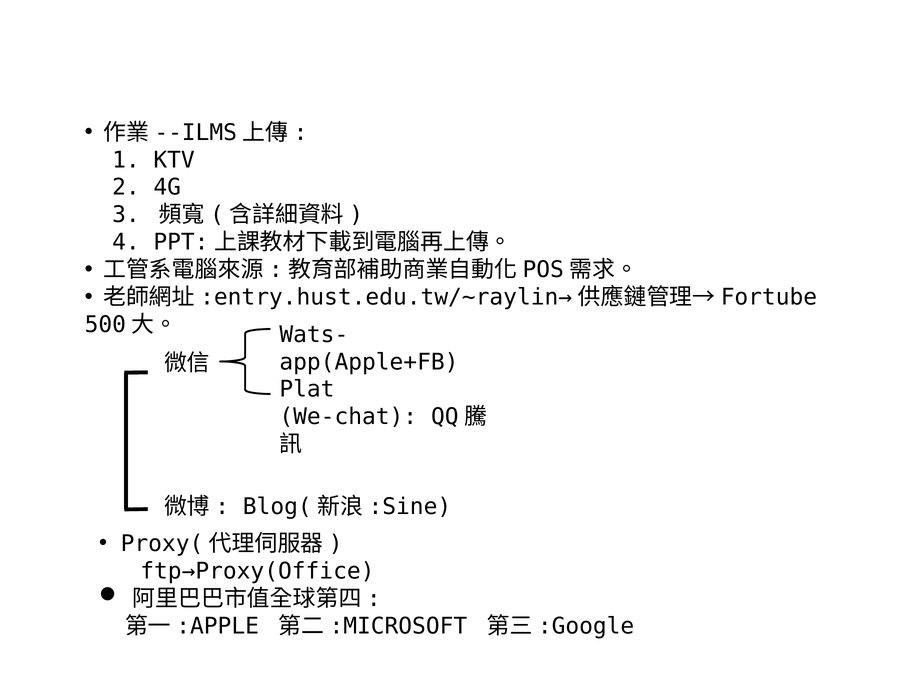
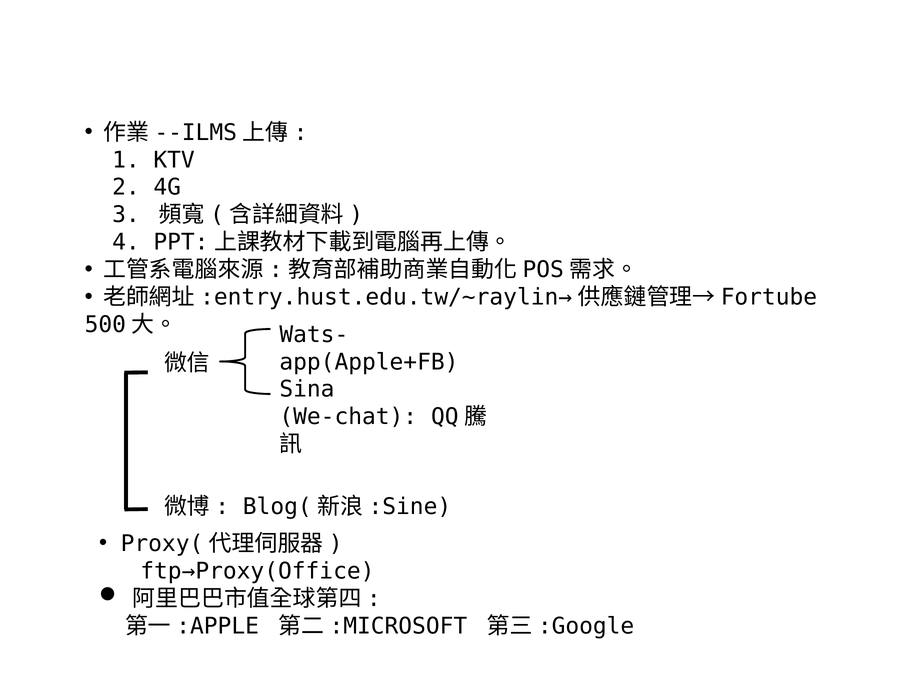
Plat: Plat -> Sina (307, 389)
